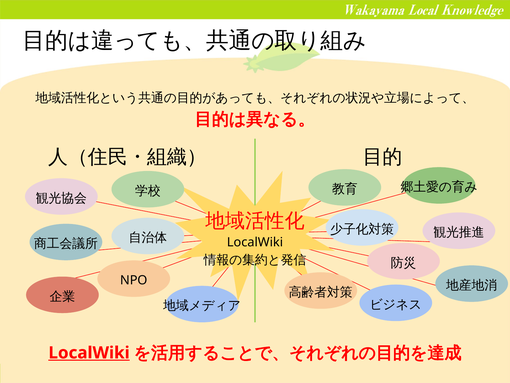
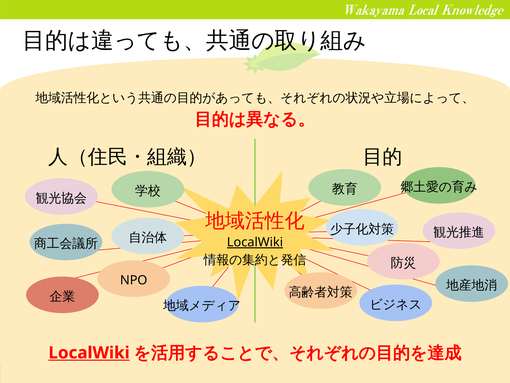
LocalWiki underline: none -> present (255, 242)
